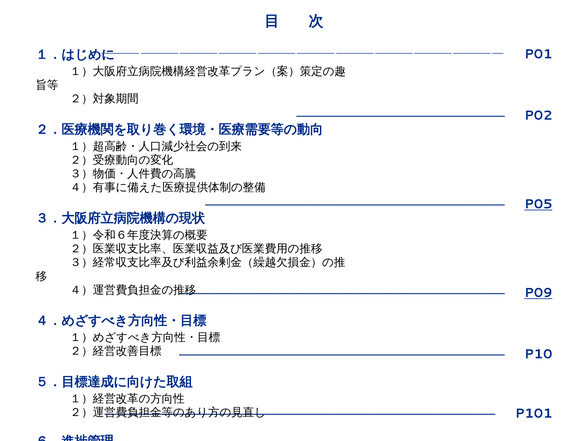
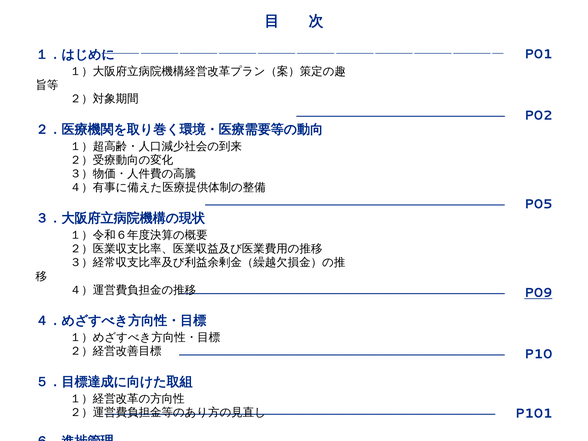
P05 underline: present -> none (538, 204)
